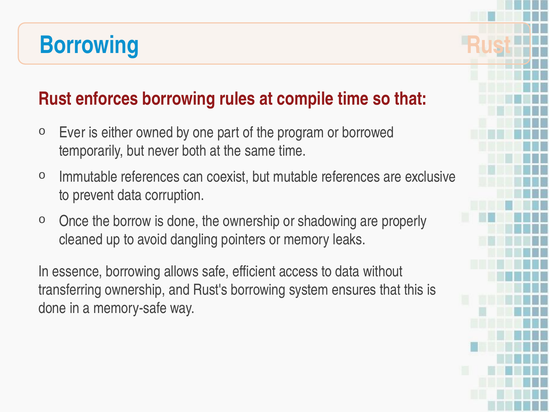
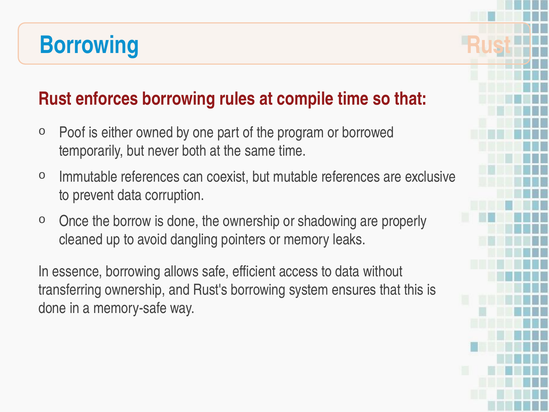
Ever: Ever -> Poof (72, 132)
